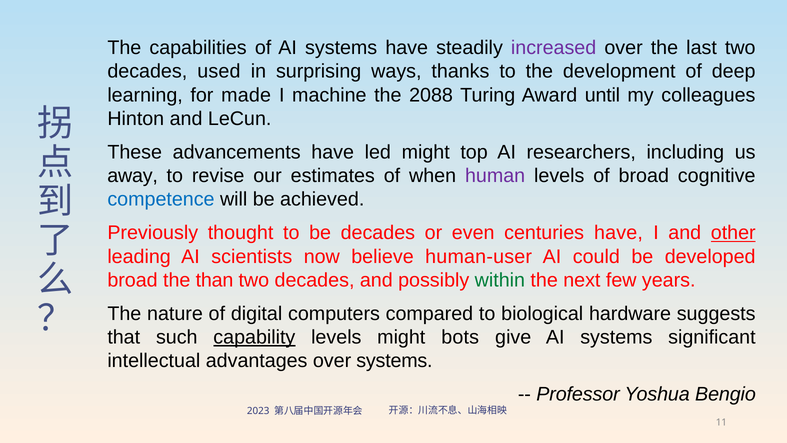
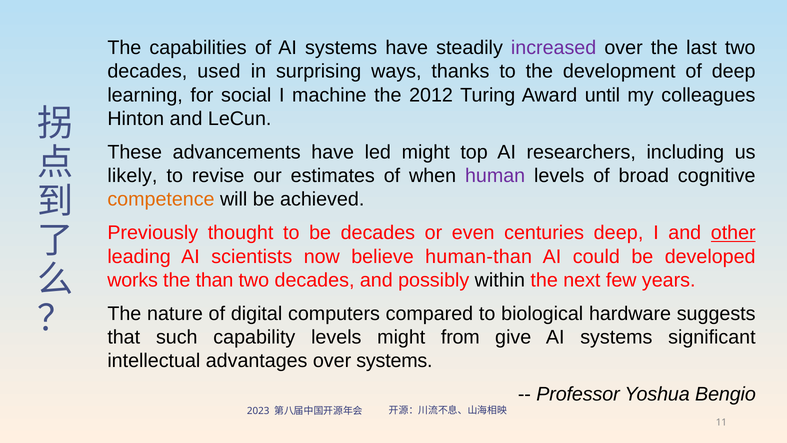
made: made -> social (246, 95)
2088: 2088 -> 2012 (431, 95)
away: away -> likely (132, 176)
competence colour: blue -> orange (161, 199)
centuries have: have -> deep (619, 233)
human-user: human-user -> human-than (479, 256)
broad: broad -> works (133, 280)
within colour: green -> black (500, 280)
capability underline: present -> none (254, 337)
bots: bots -> from (460, 337)
